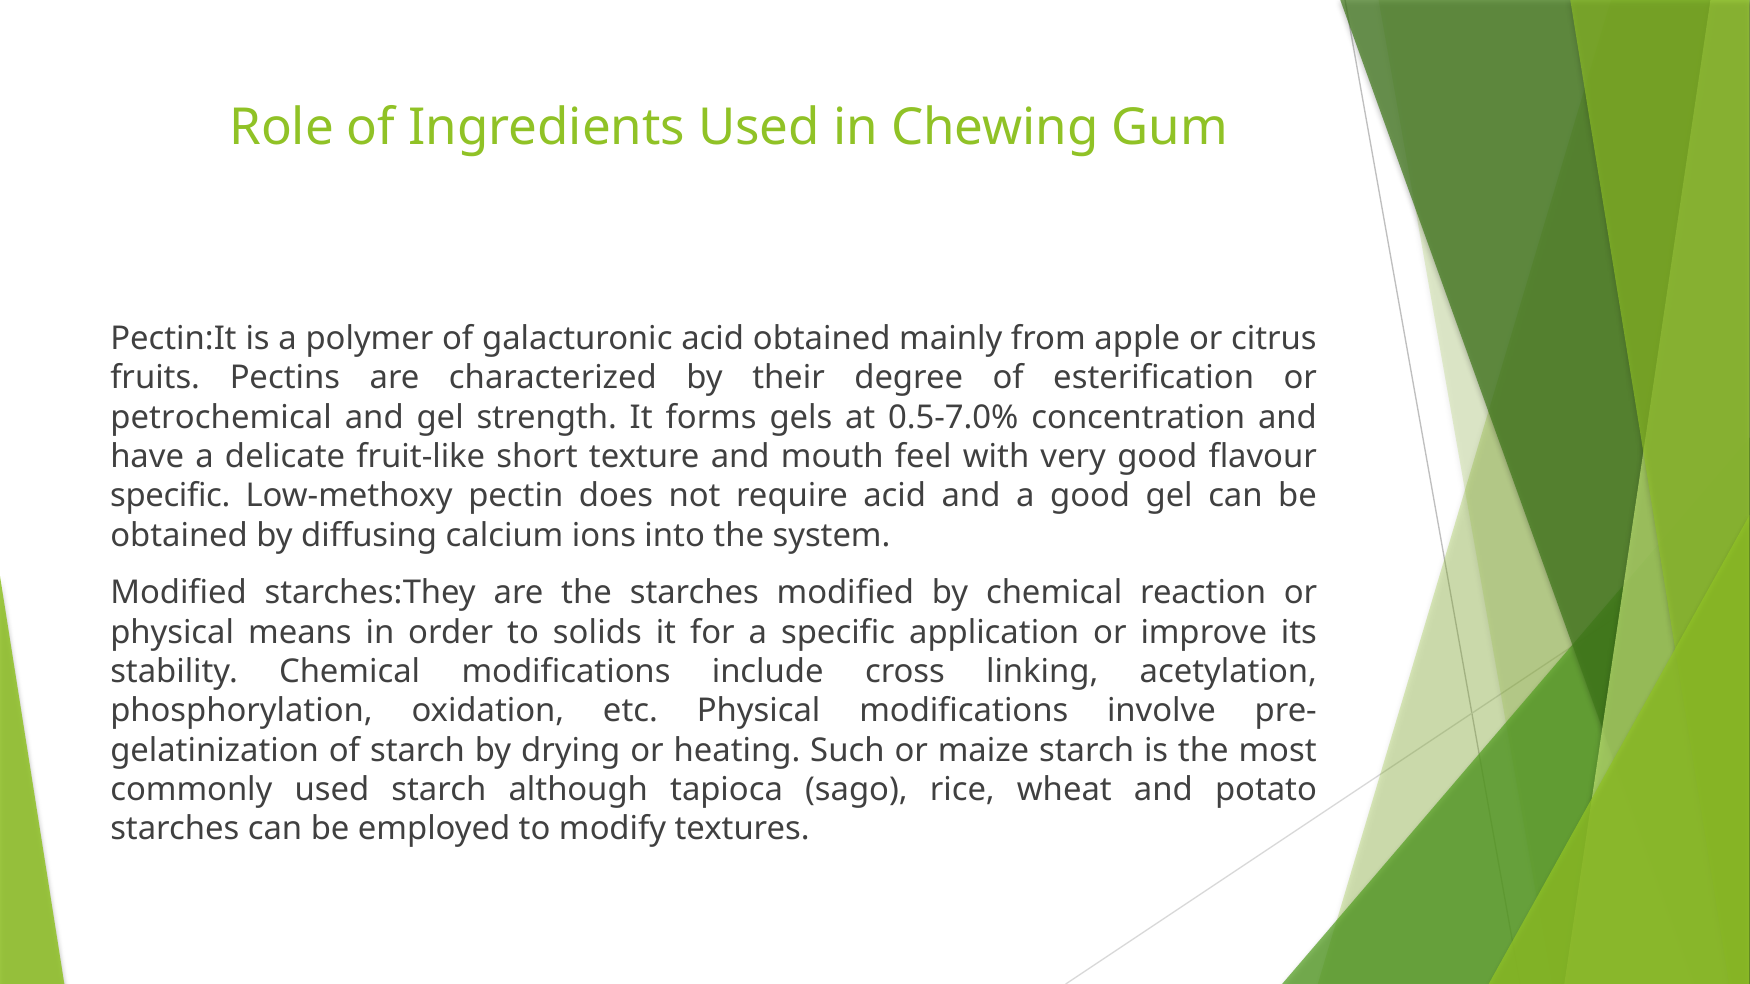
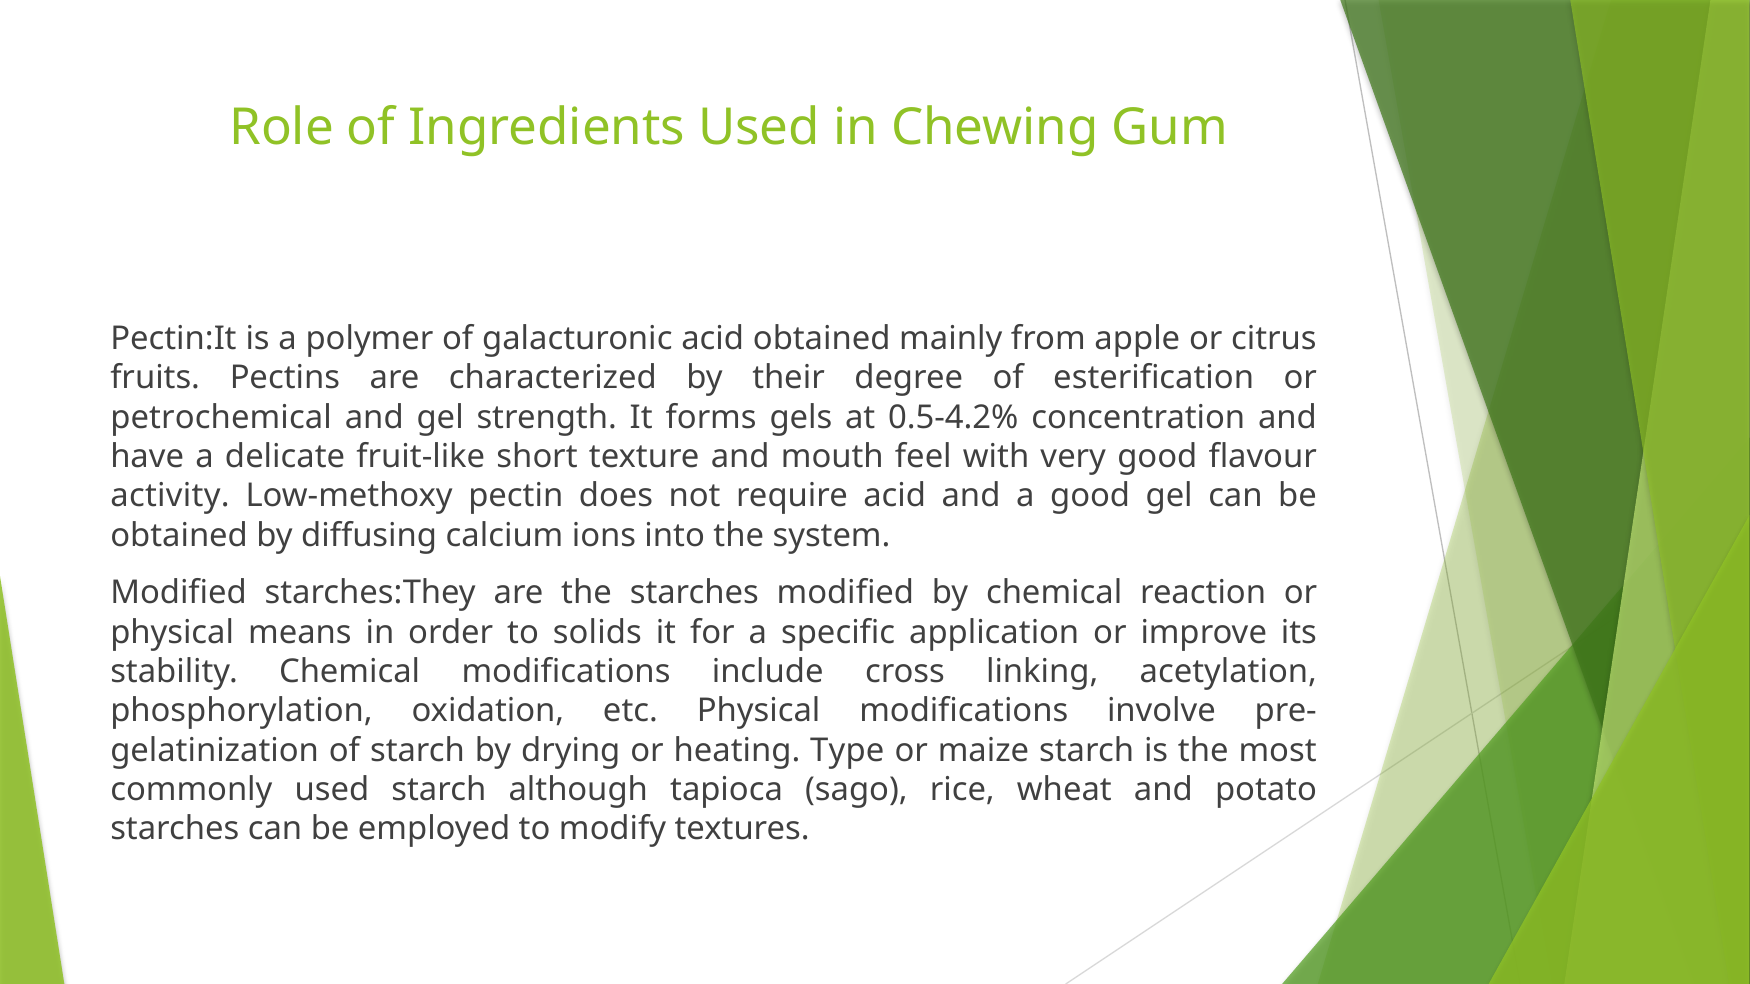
0.5-7.0%: 0.5-7.0% -> 0.5-4.2% (953, 417)
specific: specific -> activity (170, 496)
Such: Such -> Type (847, 751)
